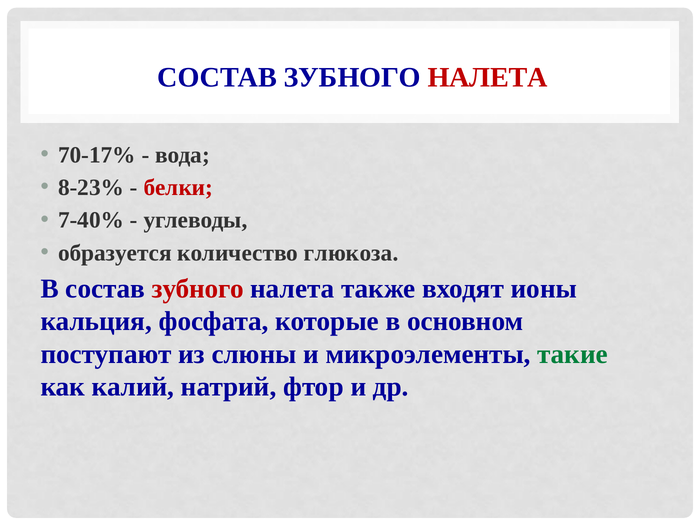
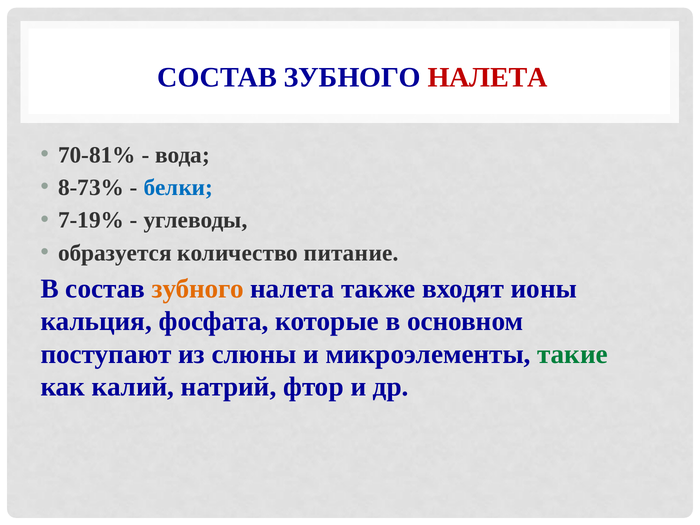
70-17%: 70-17% -> 70-81% (97, 155)
8-23%: 8-23% -> 8-73% (91, 188)
белки colour: red -> blue (178, 188)
7-40%: 7-40% -> 7-19% (91, 220)
глюкоза: глюкоза -> питание (351, 253)
зубного colour: red -> orange (198, 289)
